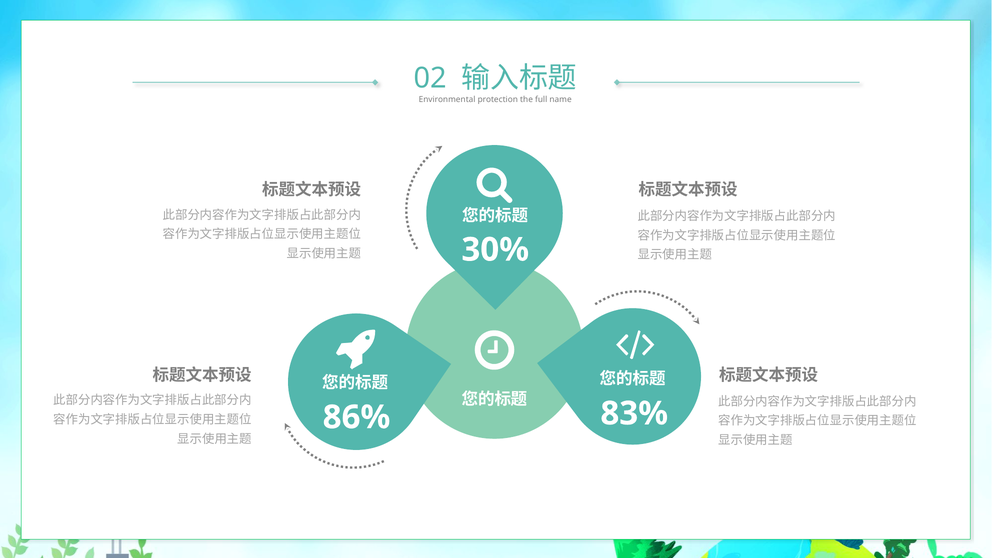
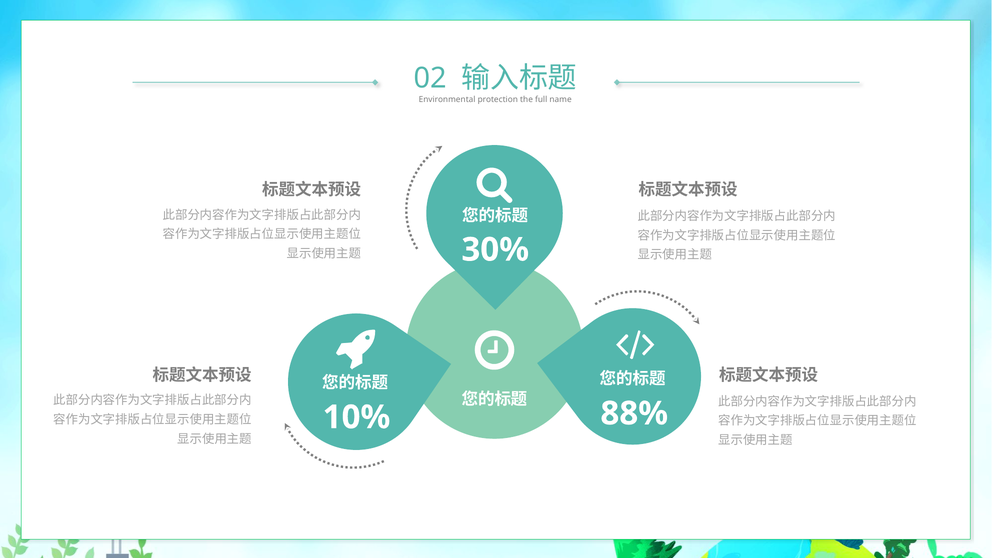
83%: 83% -> 88% (634, 414)
86%: 86% -> 10% (356, 417)
